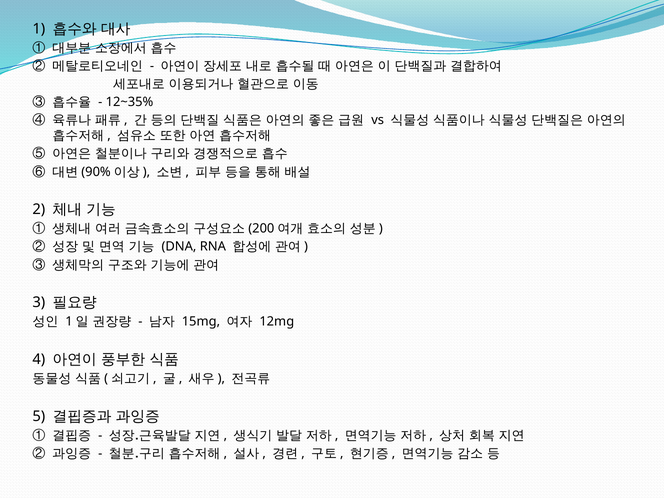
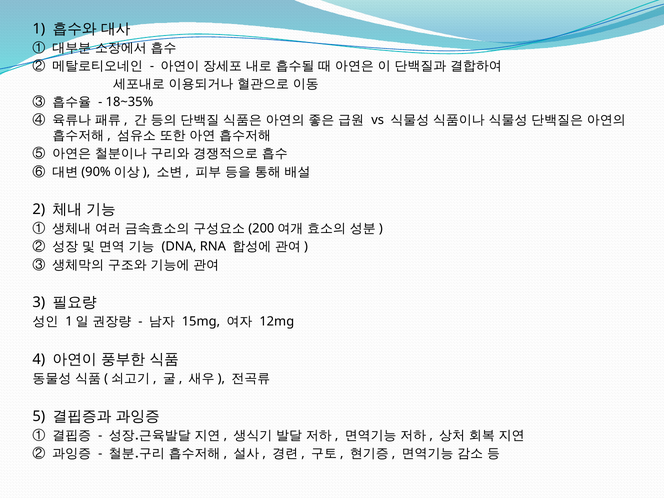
12~35%: 12~35% -> 18~35% (130, 102)
